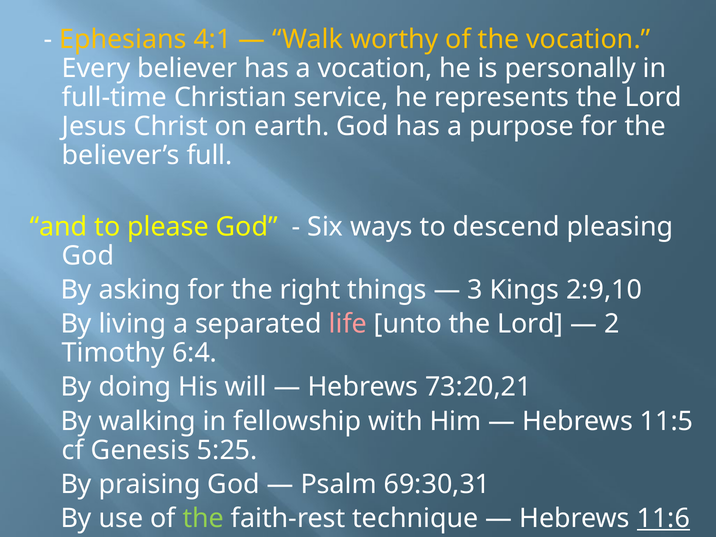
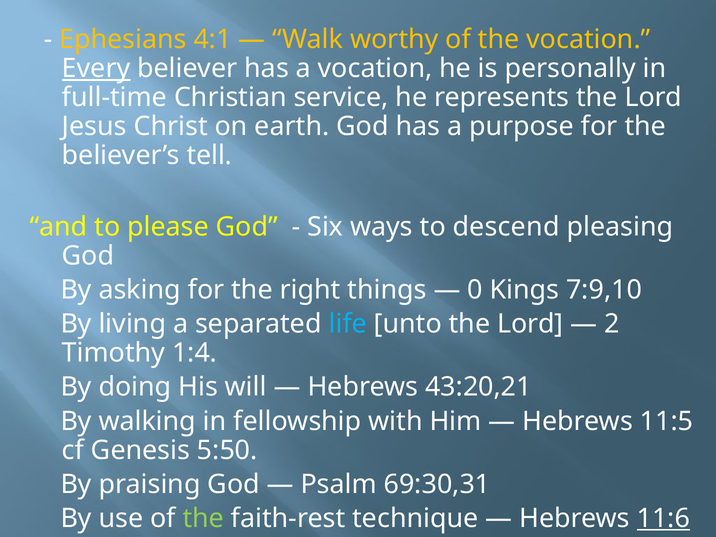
Every underline: none -> present (96, 68)
full: full -> tell (209, 156)
3: 3 -> 0 (475, 290)
2:9,10: 2:9,10 -> 7:9,10 (604, 290)
life colour: pink -> light blue (348, 324)
6:4: 6:4 -> 1:4 (195, 353)
73:20,21: 73:20,21 -> 43:20,21 (478, 387)
5:25: 5:25 -> 5:50 (227, 450)
